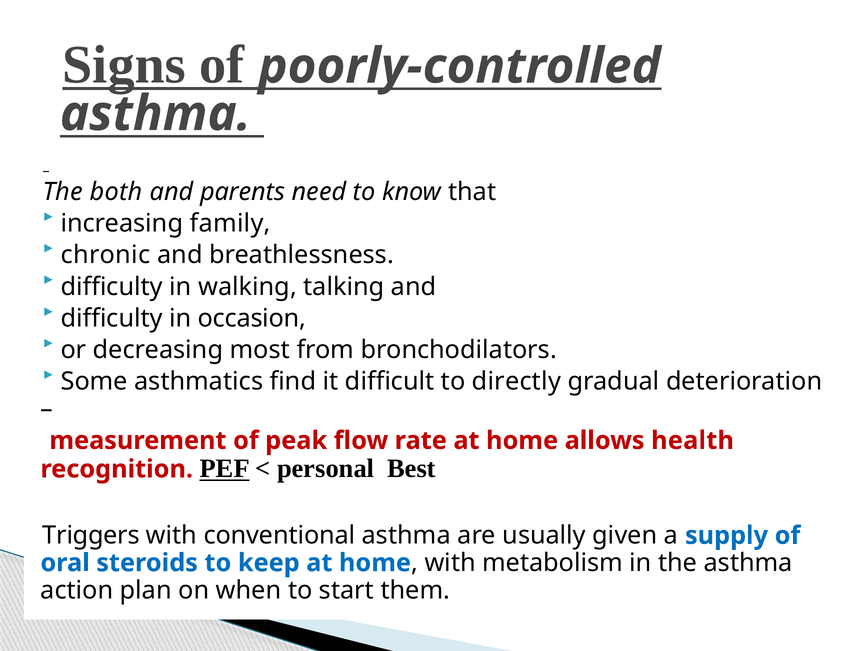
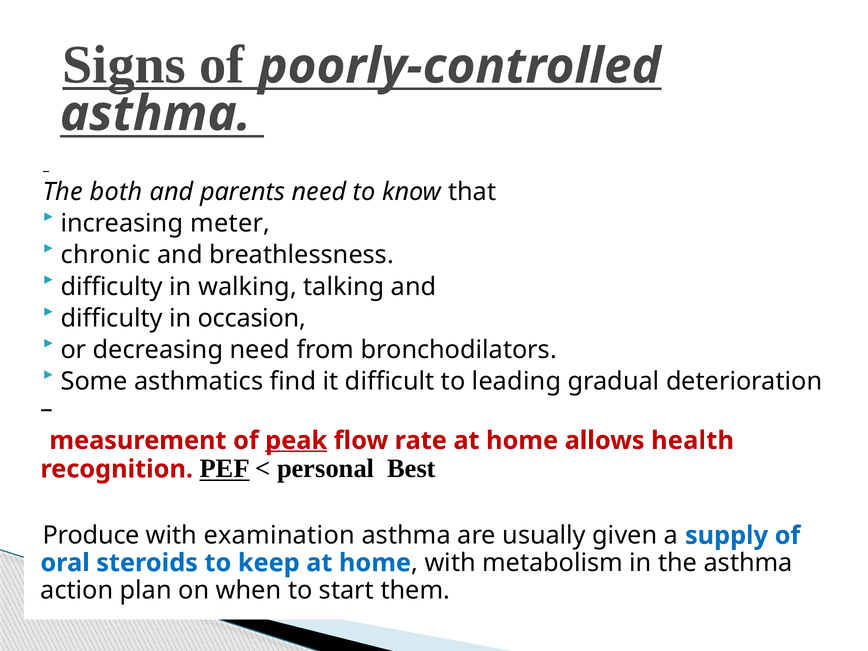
family: family -> meter (230, 223)
decreasing most: most -> need (260, 350)
directly: directly -> leading (516, 382)
peak underline: none -> present (296, 441)
Triggers: Triggers -> Produce (91, 536)
conventional: conventional -> examination (279, 536)
